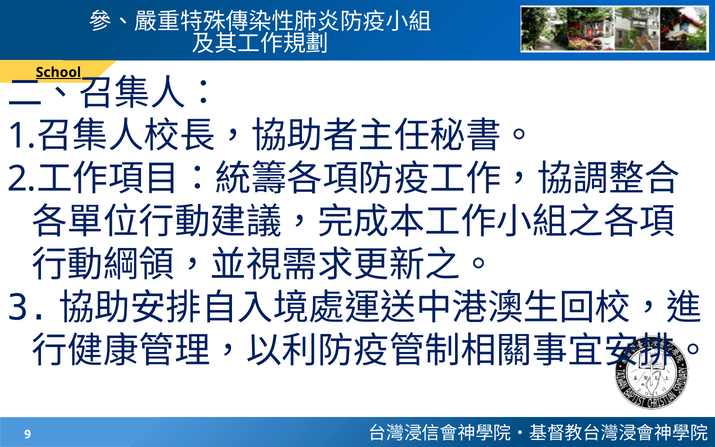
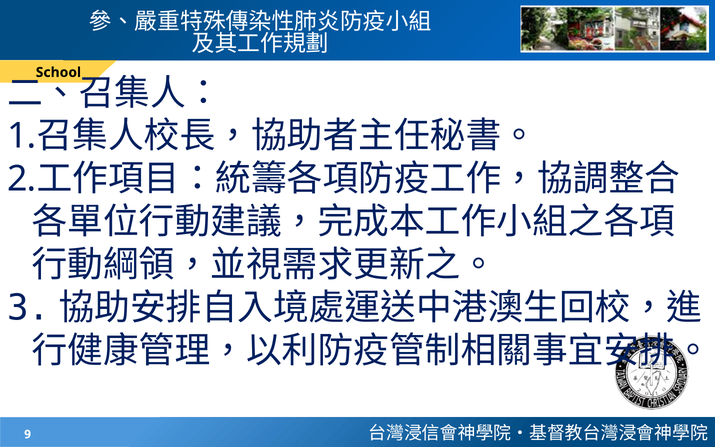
School underline: present -> none (58, 72)
